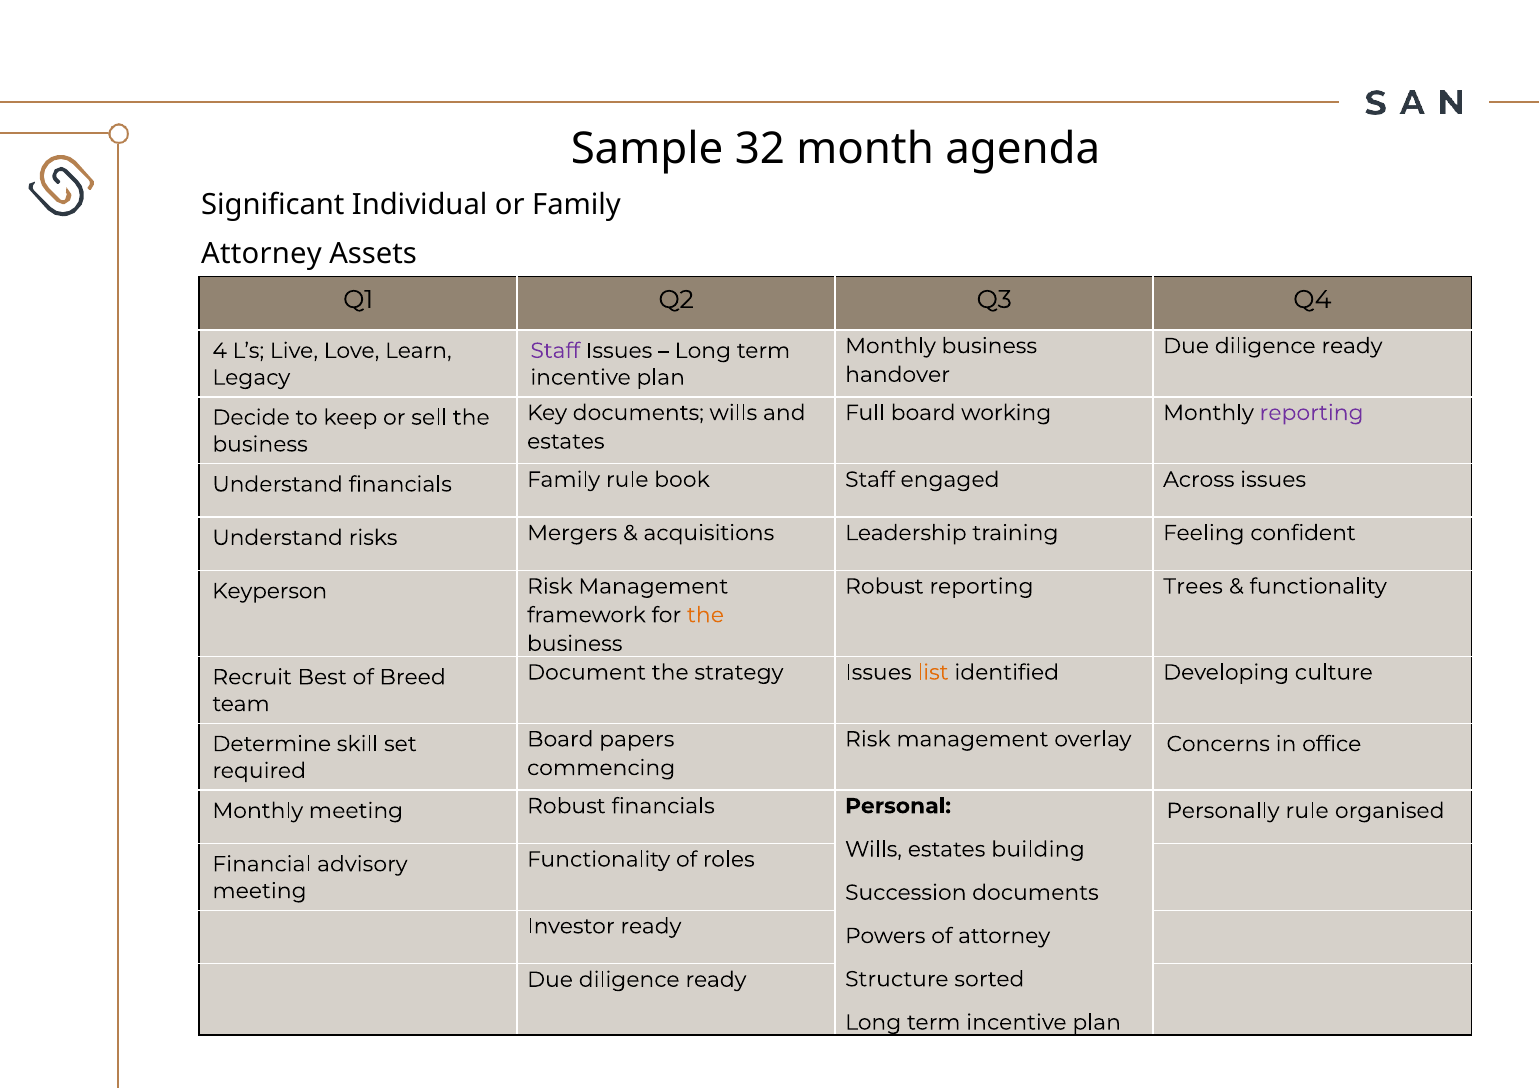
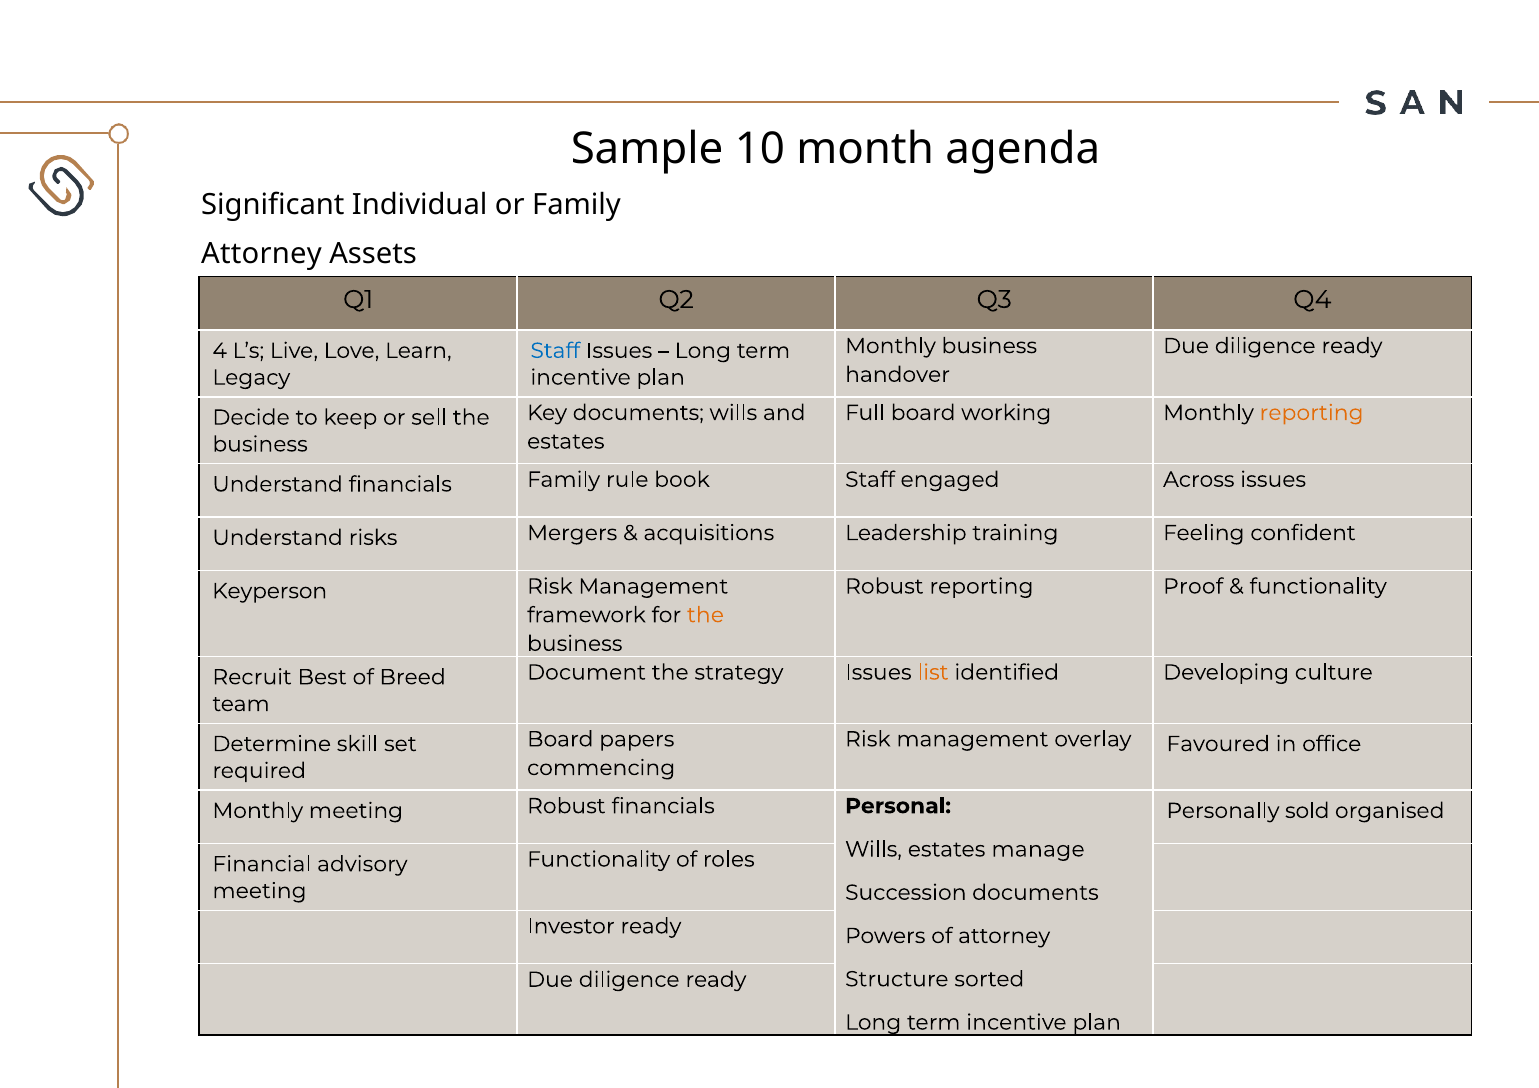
32: 32 -> 10 (760, 148)
Staff colour: purple -> blue (555, 351)
reporting colour: purple -> orange (1312, 413)
Trees: Trees -> Proof (1193, 586)
Concerns: Concerns -> Favoured (1218, 744)
Personally rule: rule -> sold (1307, 810)
building: building -> manage (1038, 849)
